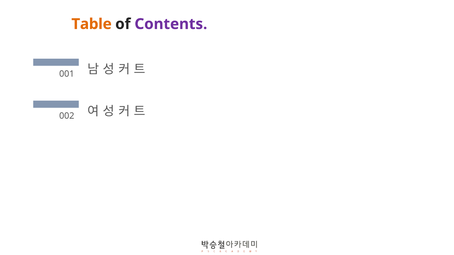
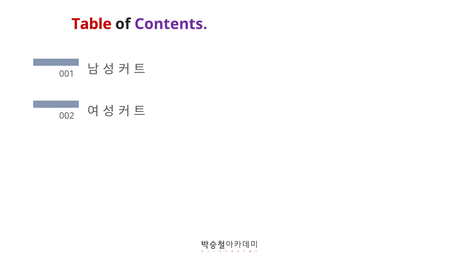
Table colour: orange -> red (92, 24)
